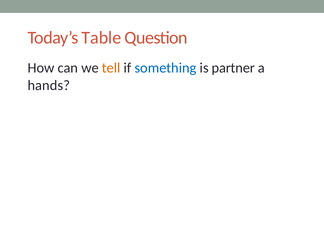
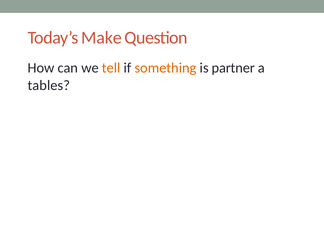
Table: Table -> Make (101, 38)
something colour: blue -> orange (165, 68)
hands: hands -> tables (49, 85)
